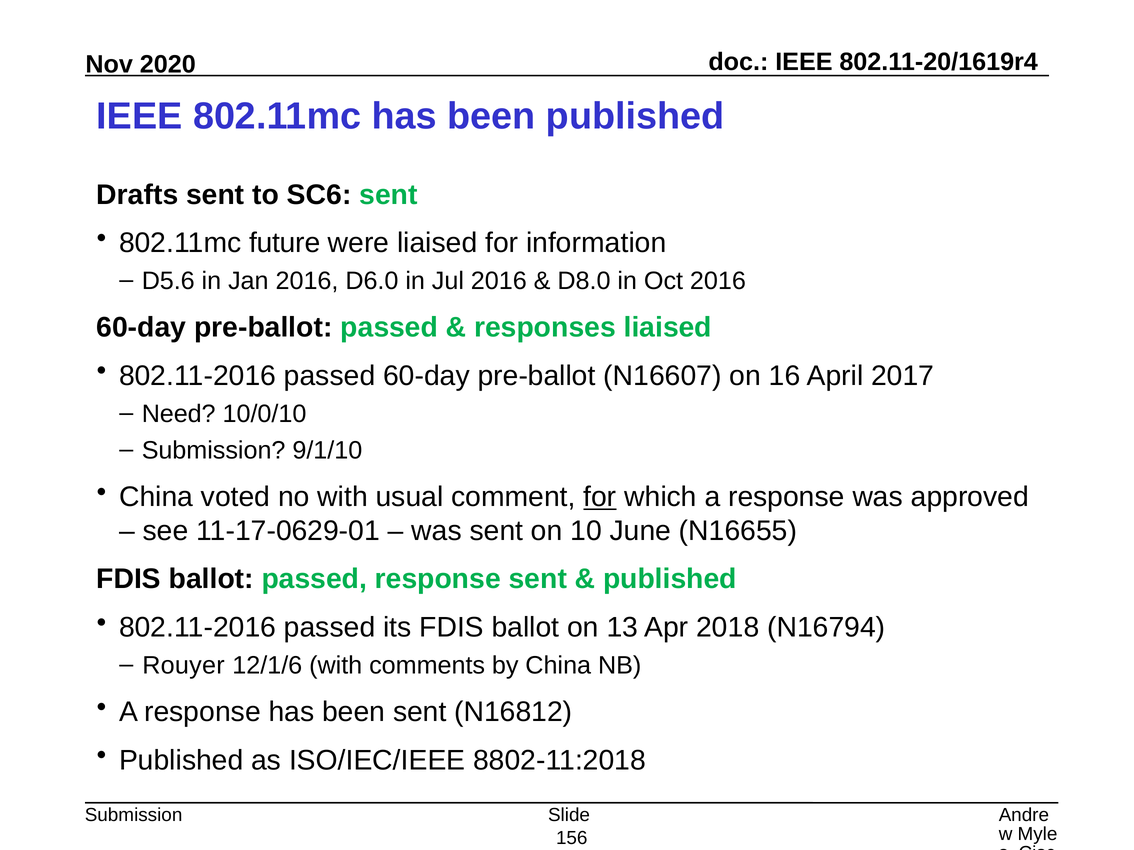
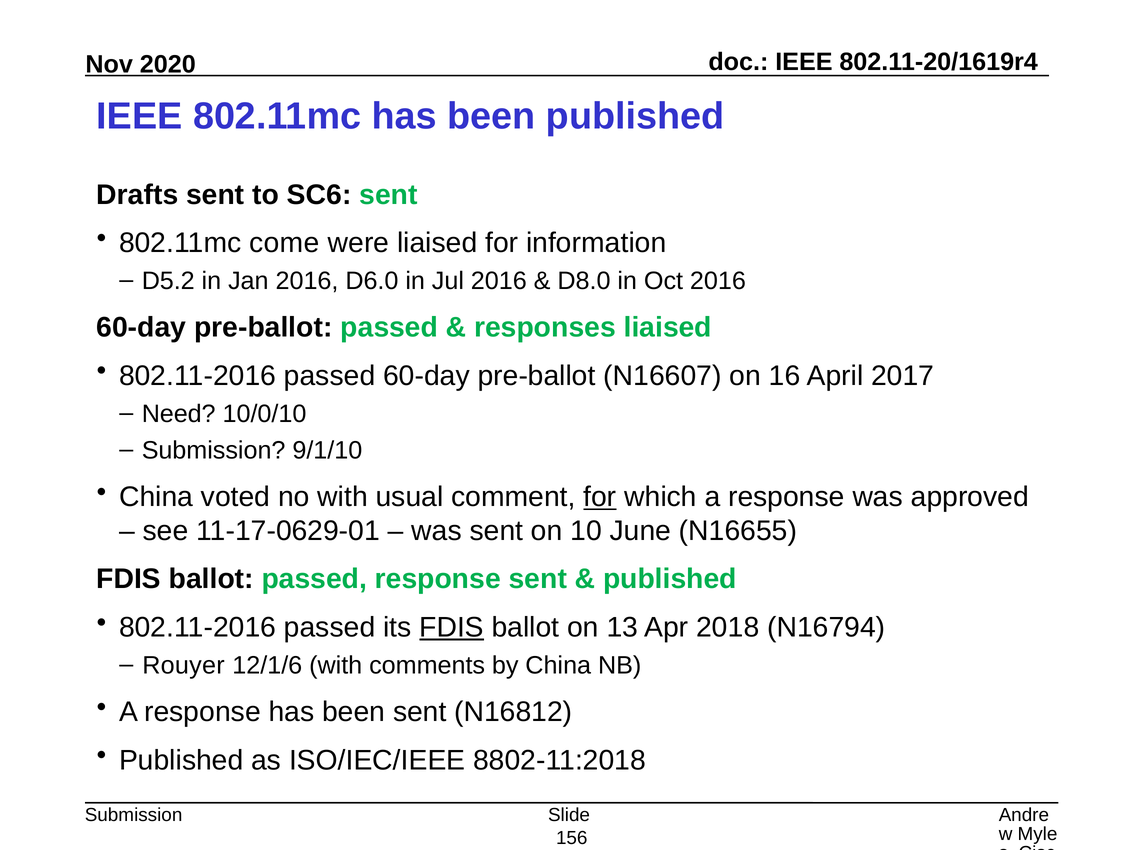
future: future -> come (285, 243)
D5.6: D5.6 -> D5.2 (168, 281)
FDIS underline: none -> present (452, 628)
